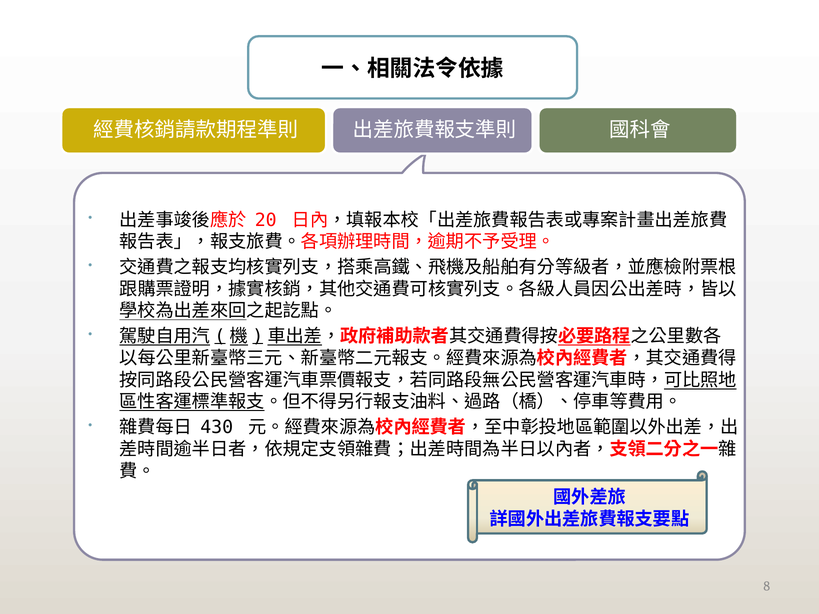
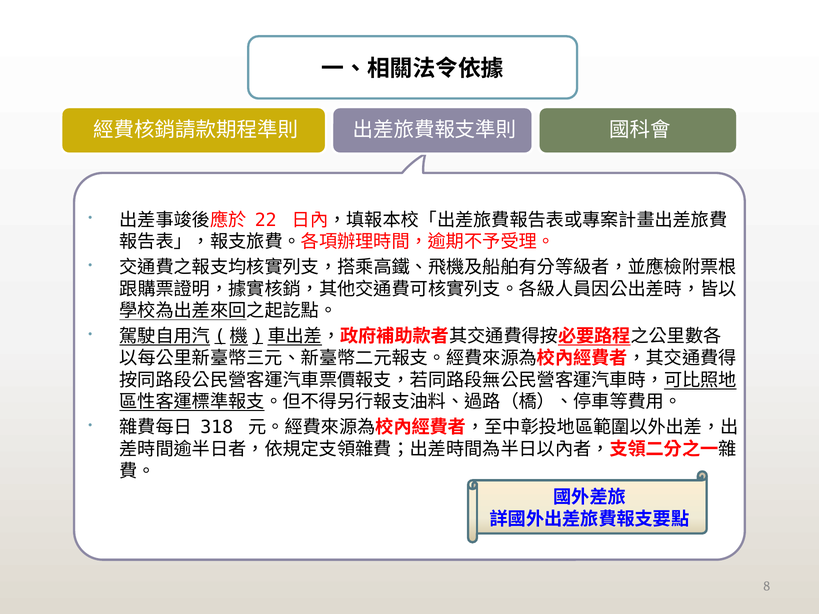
20: 20 -> 22 (266, 220)
430: 430 -> 318 (217, 428)
